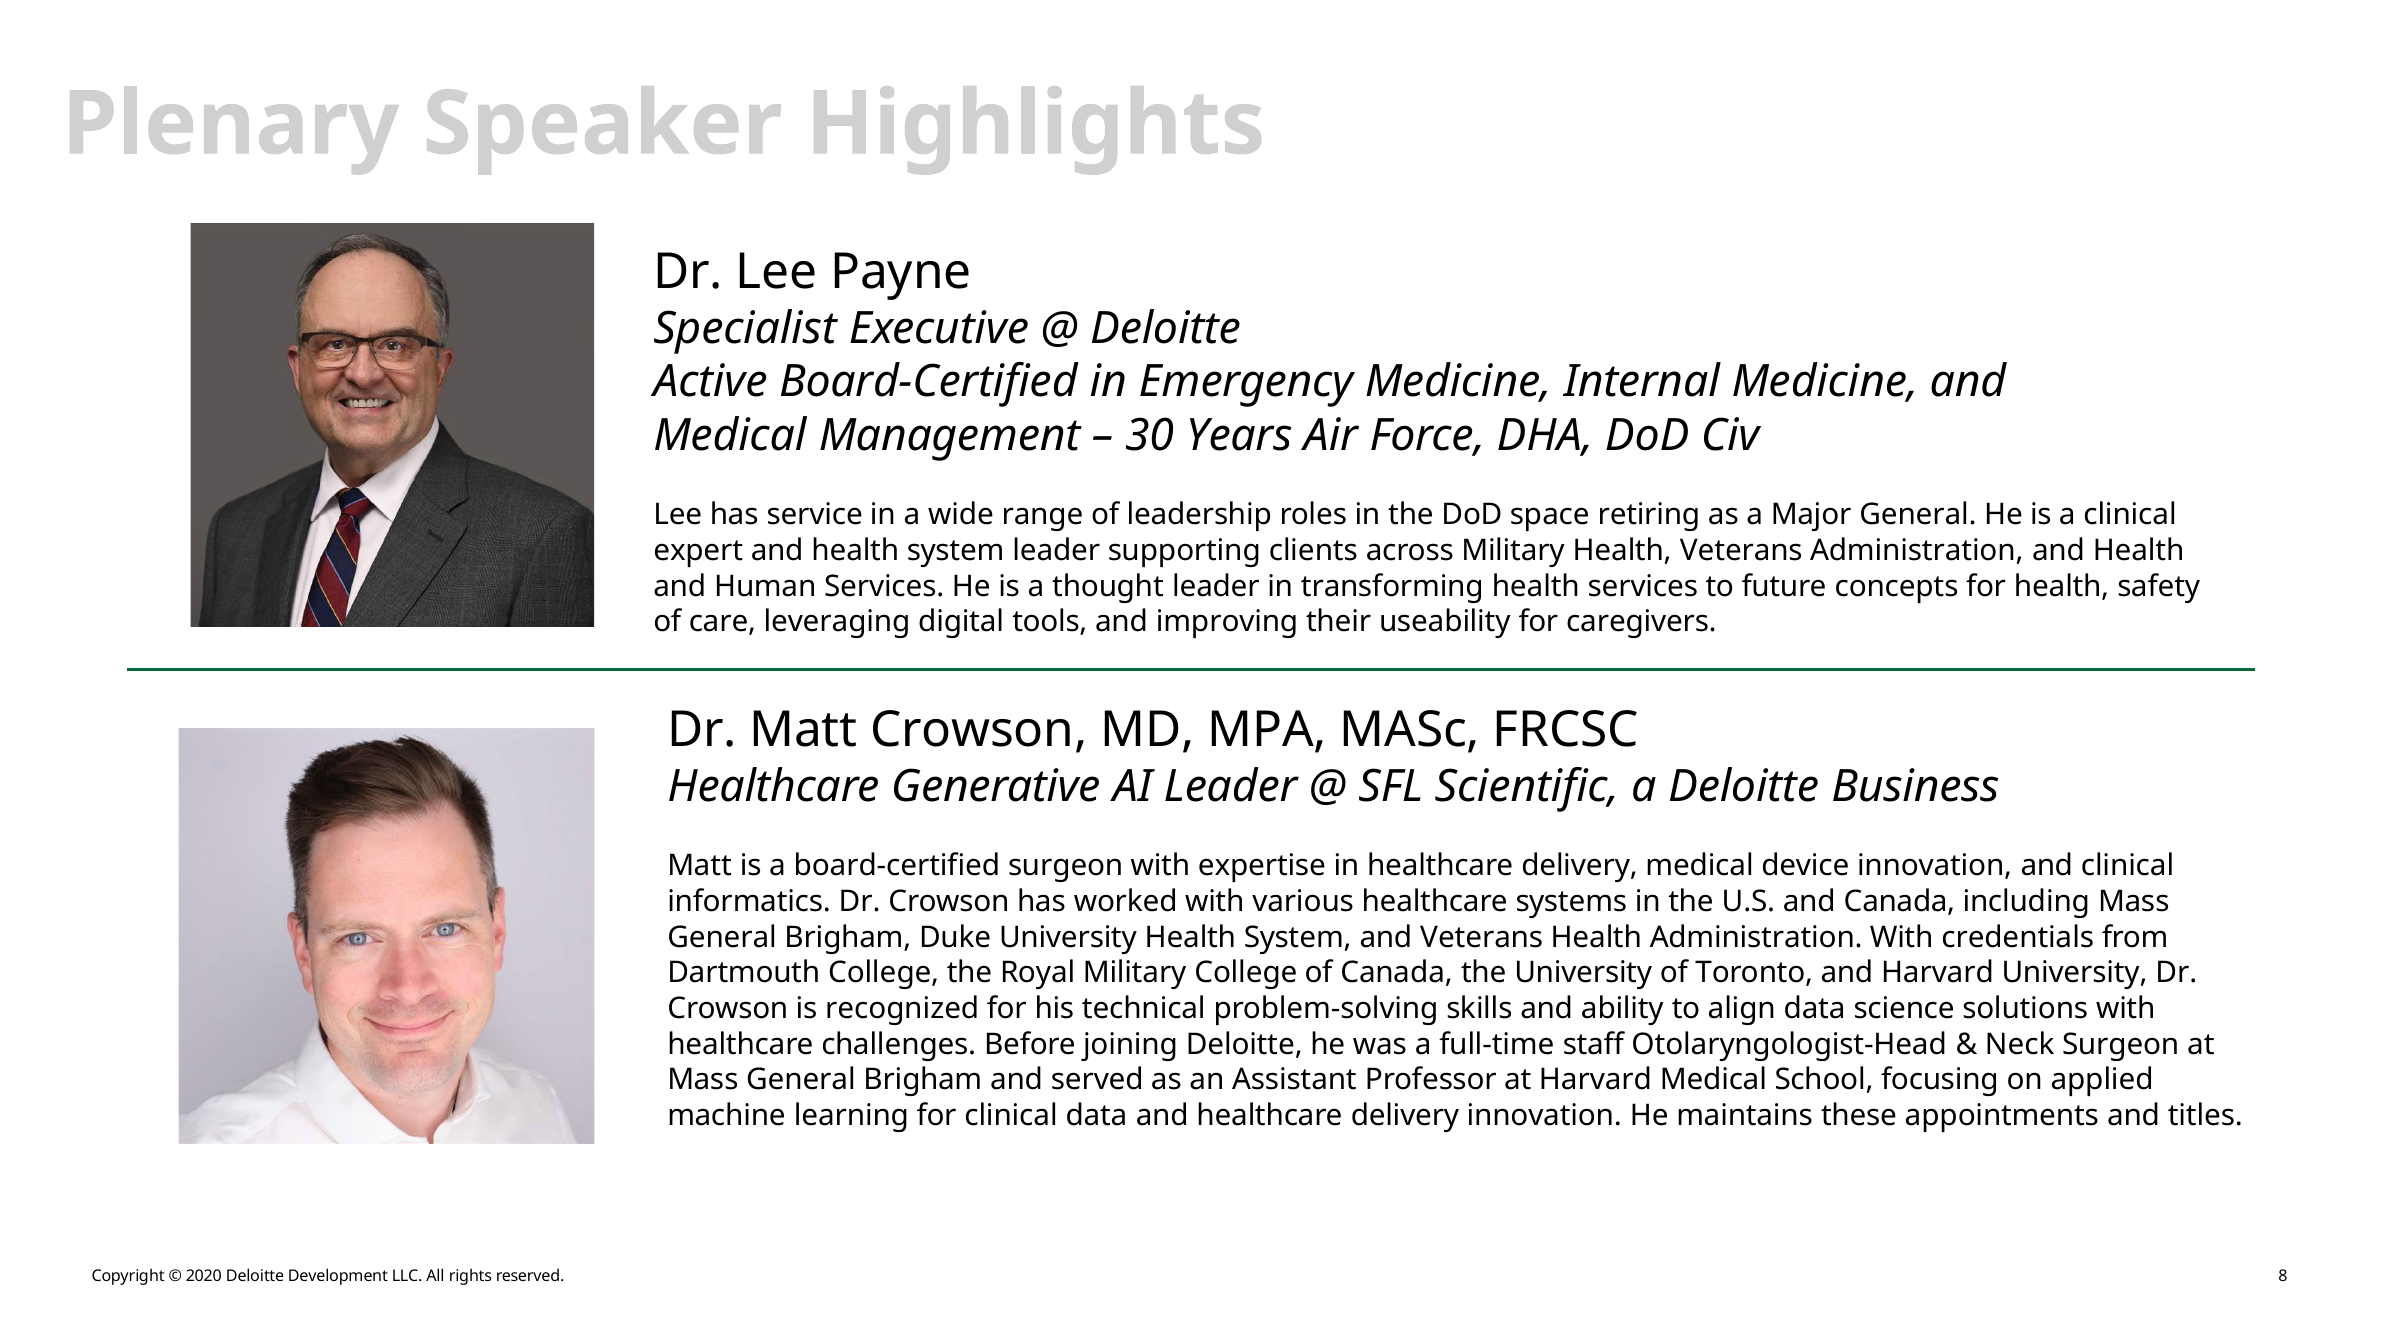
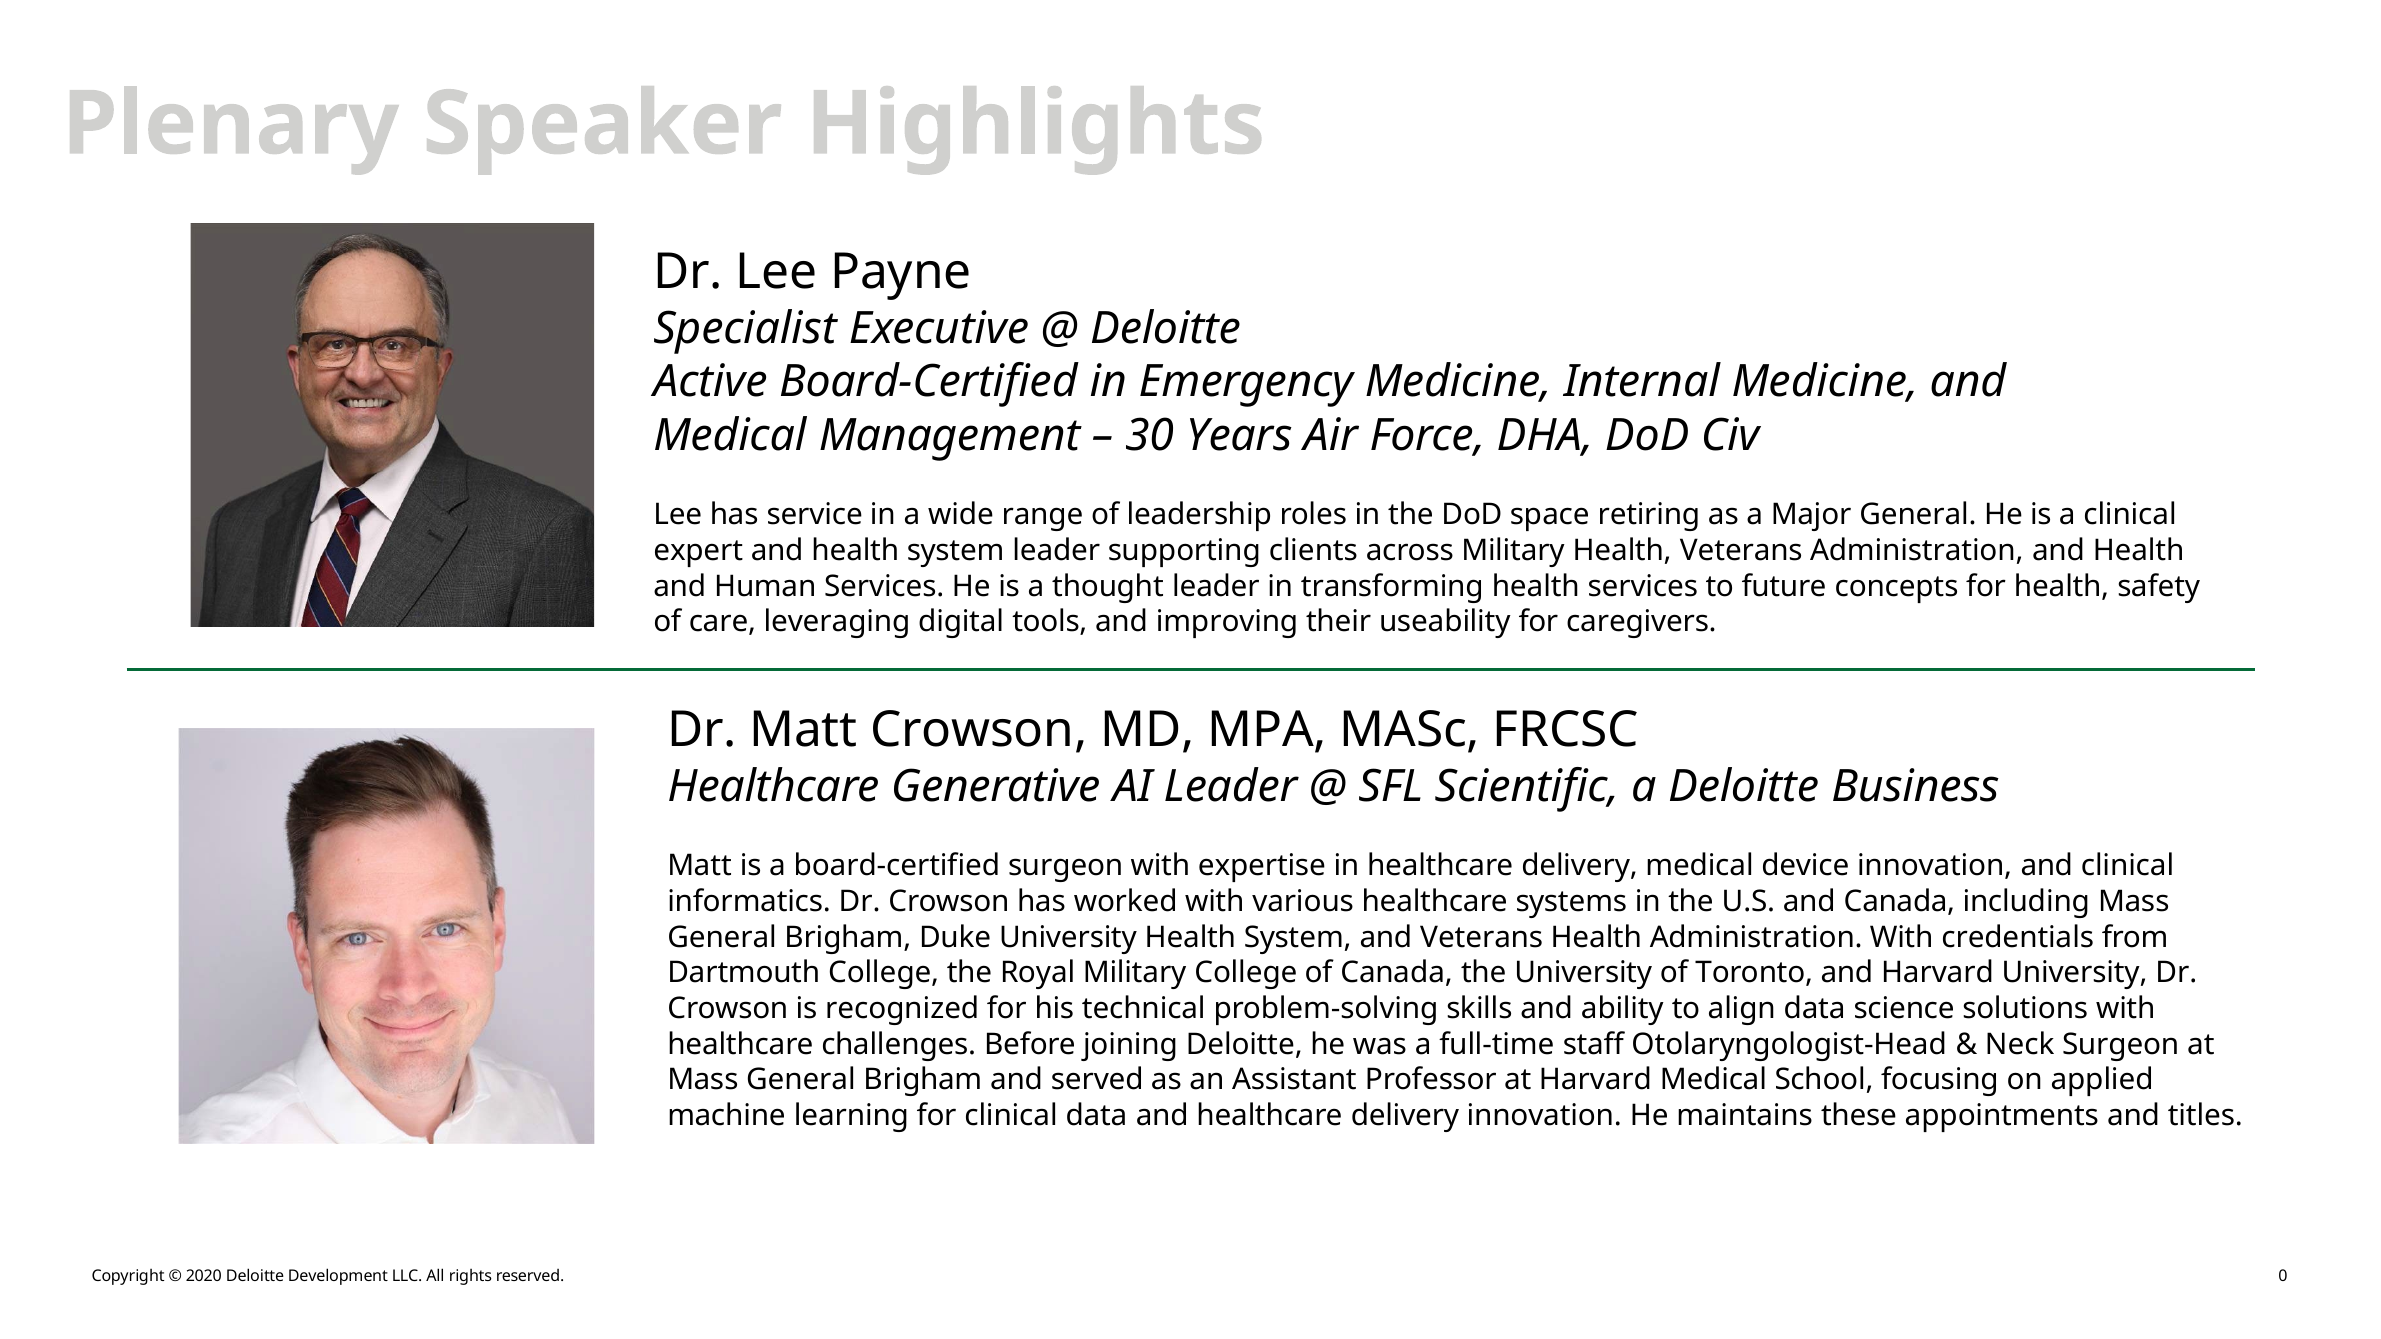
8: 8 -> 0 (2283, 1276)
